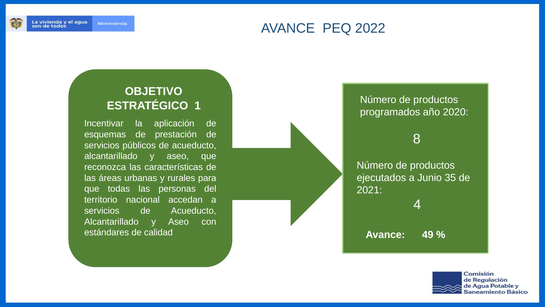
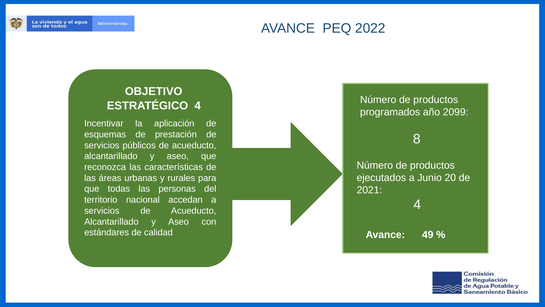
ESTRATÉGICO 1: 1 -> 4 (198, 106)
2020: 2020 -> 2099 (456, 112)
35: 35 -> 20 (450, 177)
